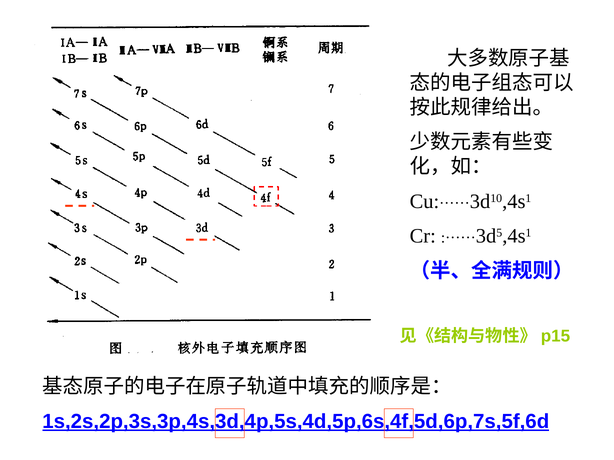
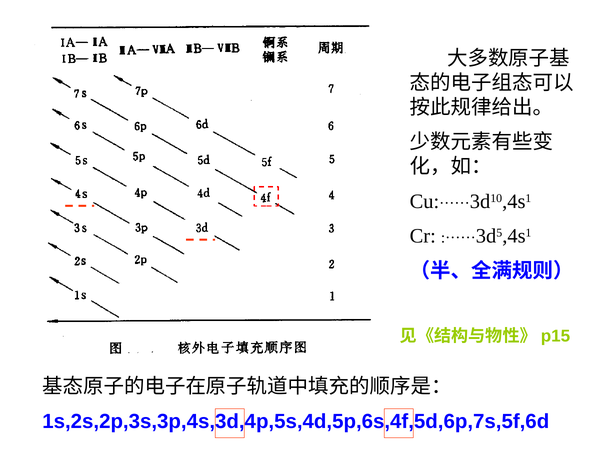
1s,2s,2p,3s,3p,4s,3d,4p,5s,4d,5p,6s,4f,5d,6p,7s,5f,6d underline: present -> none (296, 422)
